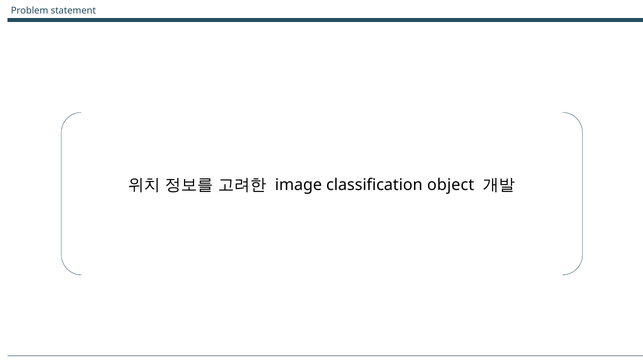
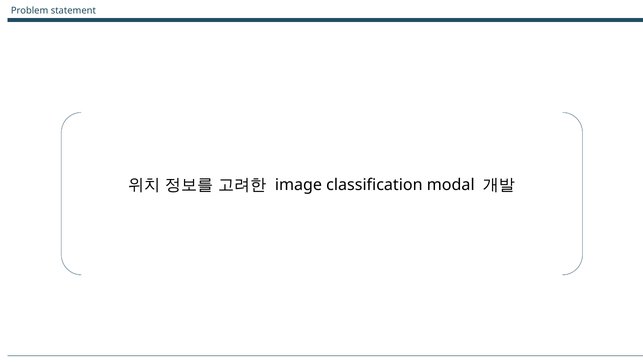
object: object -> modal (451, 185)
